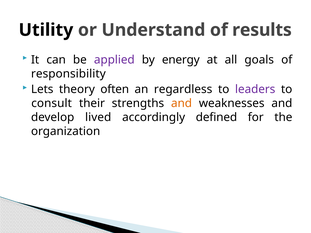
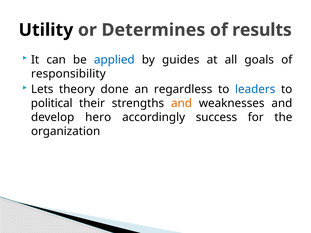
Understand: Understand -> Determines (153, 30)
applied colour: purple -> blue (114, 60)
energy: energy -> guides (181, 60)
often: often -> done (115, 89)
leaders colour: purple -> blue (255, 89)
consult: consult -> political (52, 103)
lived: lived -> hero (98, 117)
defined: defined -> success (216, 117)
